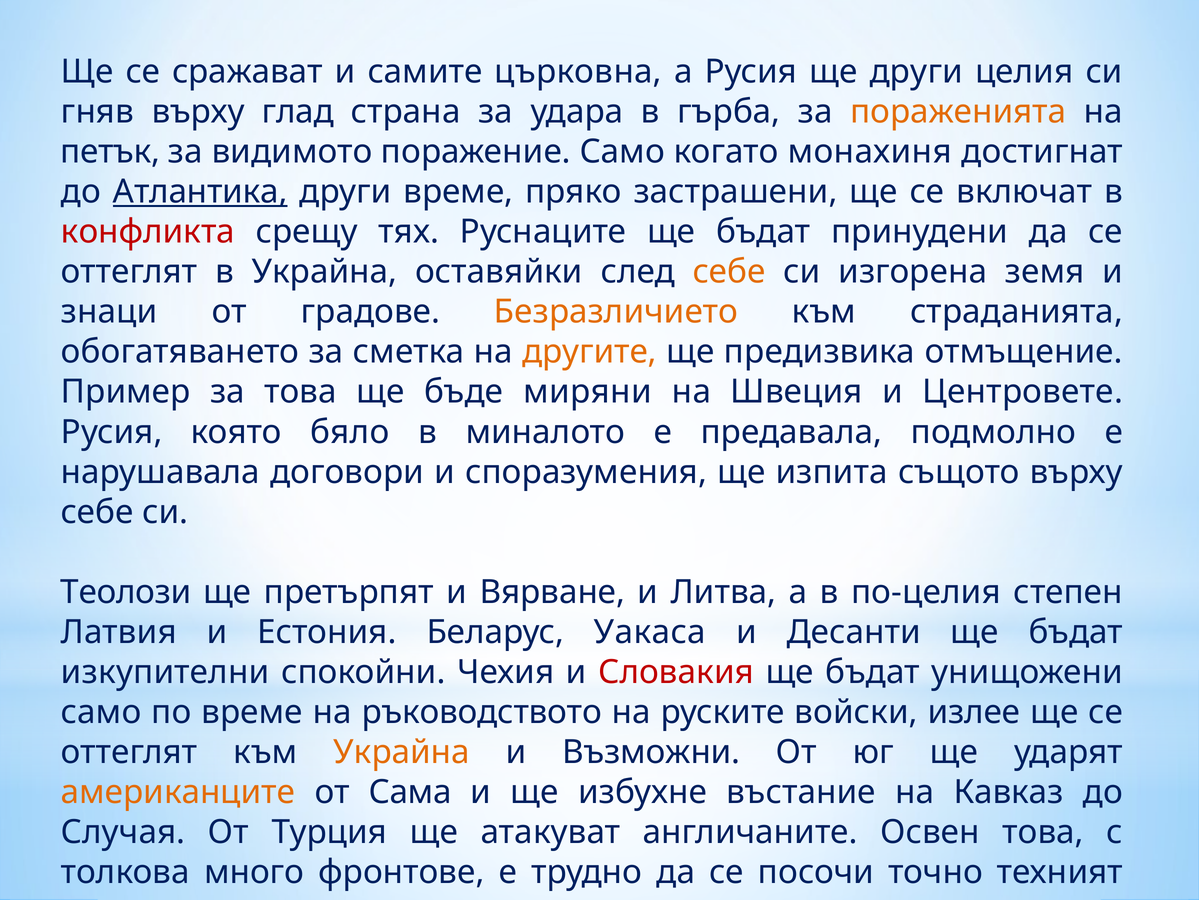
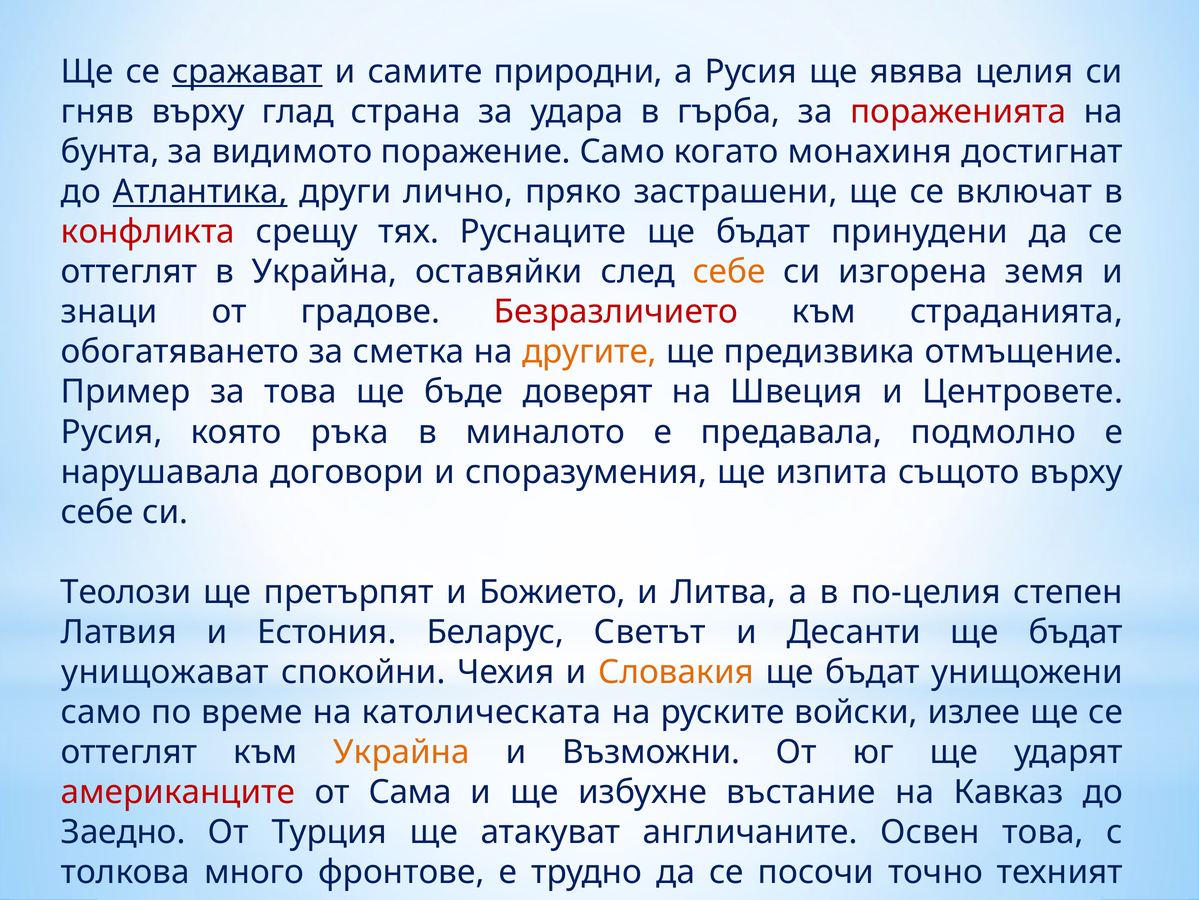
сражават underline: none -> present (247, 72)
църковна: църковна -> природни (578, 72)
ще други: други -> явява (916, 72)
пораженията colour: orange -> red (958, 112)
петък: петък -> бунта (110, 152)
други време: време -> лично (458, 192)
Безразличието colour: orange -> red (616, 312)
миряни: миряни -> доверят (588, 392)
бяло: бяло -> ръка (350, 432)
Вярване: Вярване -> Божието (552, 592)
Уакаса: Уакаса -> Светът (650, 632)
изкупителни: изкупителни -> унищожават (165, 672)
Словакия colour: red -> orange (676, 672)
ръководството: ръководството -> католическата (482, 712)
американците colour: orange -> red (178, 791)
Случая: Случая -> Заедно (123, 831)
